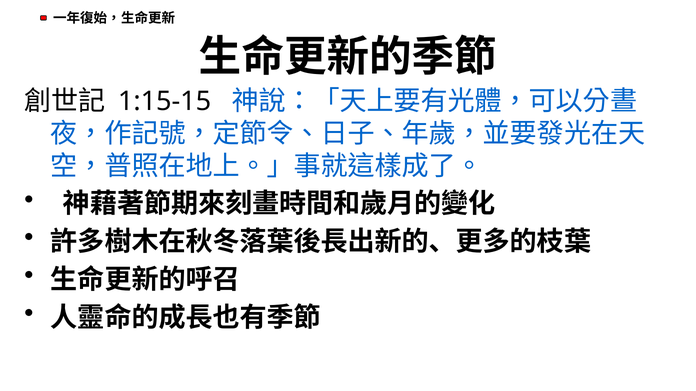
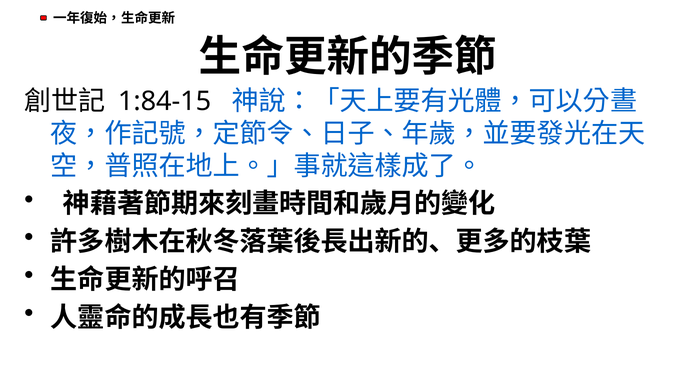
1:15-15: 1:15-15 -> 1:84-15 (165, 101)
